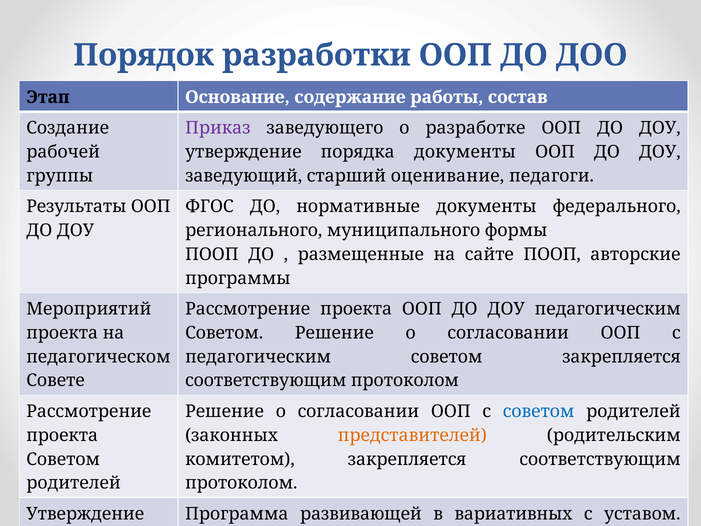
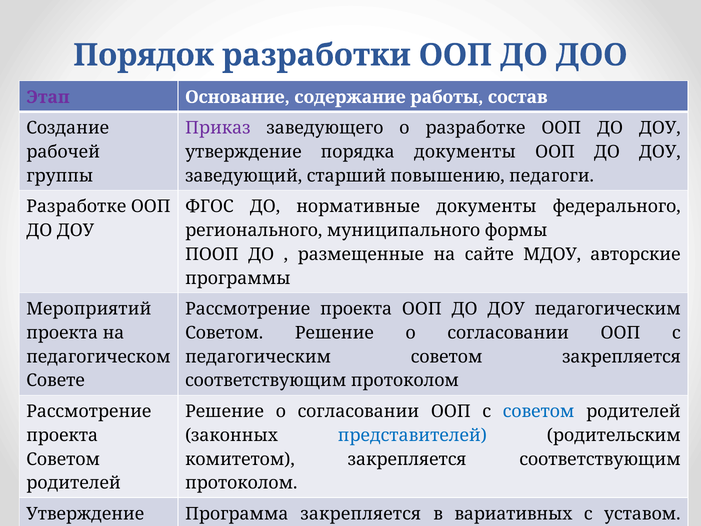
Этап colour: black -> purple (48, 97)
оценивание: оценивание -> повышению (448, 176)
Результаты: Результаты -> Разработке (76, 207)
сайте ПООП: ПООП -> МДОУ (552, 254)
представителей colour: orange -> blue (412, 435)
Программа развивающей: развивающей -> закрепляется (361, 514)
